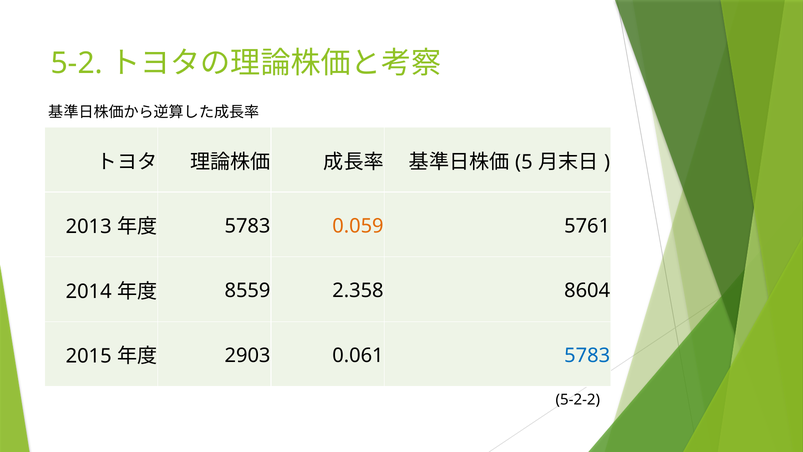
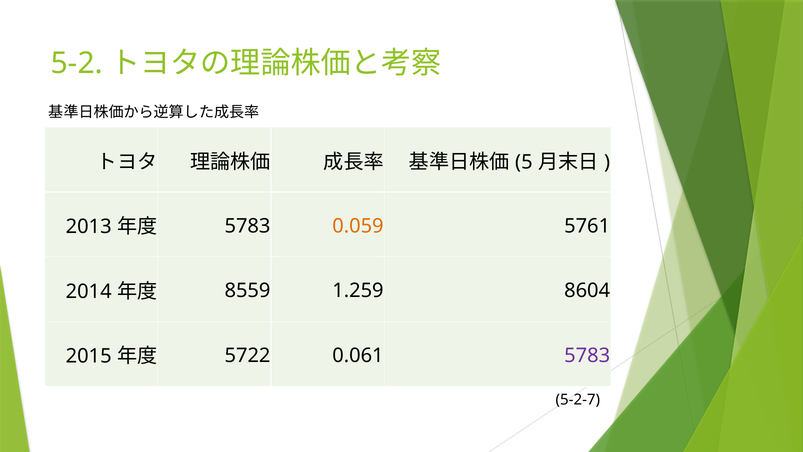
2.358: 2.358 -> 1.259 (358, 290)
2903: 2903 -> 5722 (248, 355)
5783 colour: blue -> purple (587, 355)
5-2-2: 5-2-2 -> 5-2-7 (578, 399)
